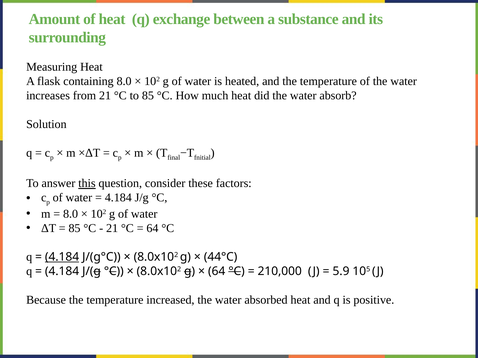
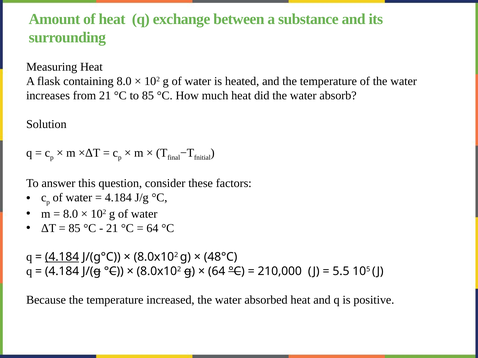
this underline: present -> none (87, 184)
44°C: 44°C -> 48°C (221, 257)
5.9: 5.9 -> 5.5 (341, 272)
